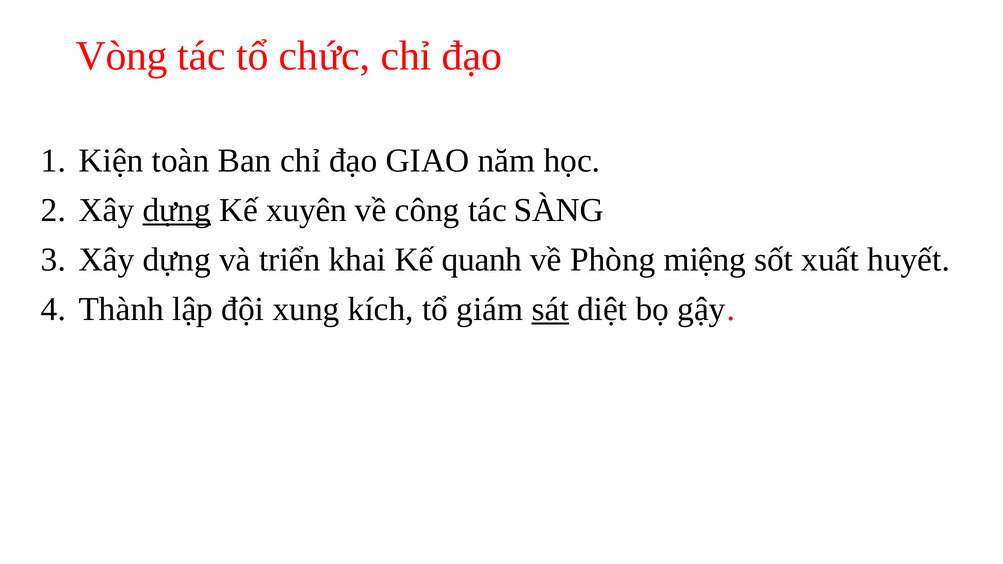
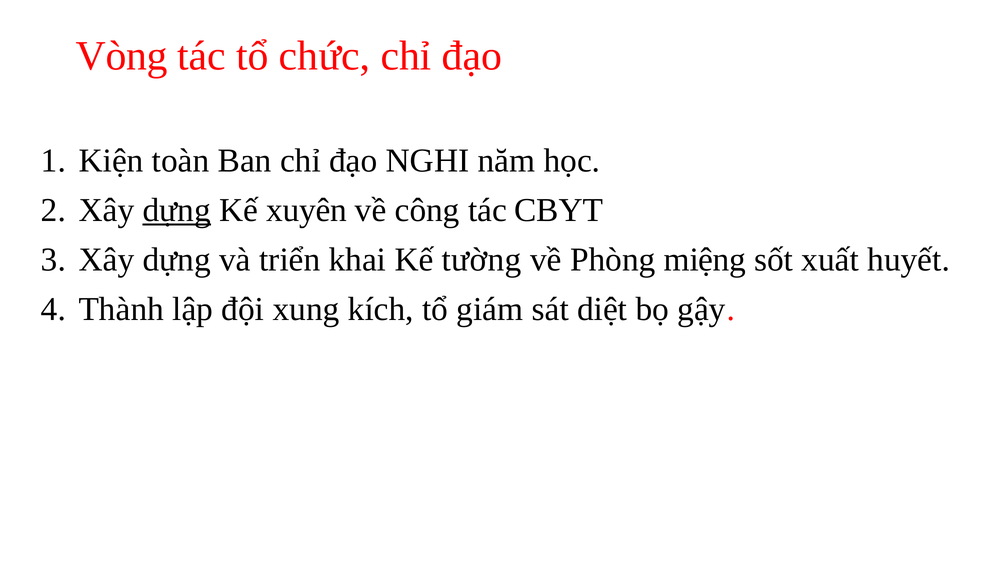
GIAO: GIAO -> NGHI (428, 161)
SÀNG: SÀNG -> CBYT (559, 210)
quanh: quanh -> tường (482, 260)
sát underline: present -> none (550, 309)
